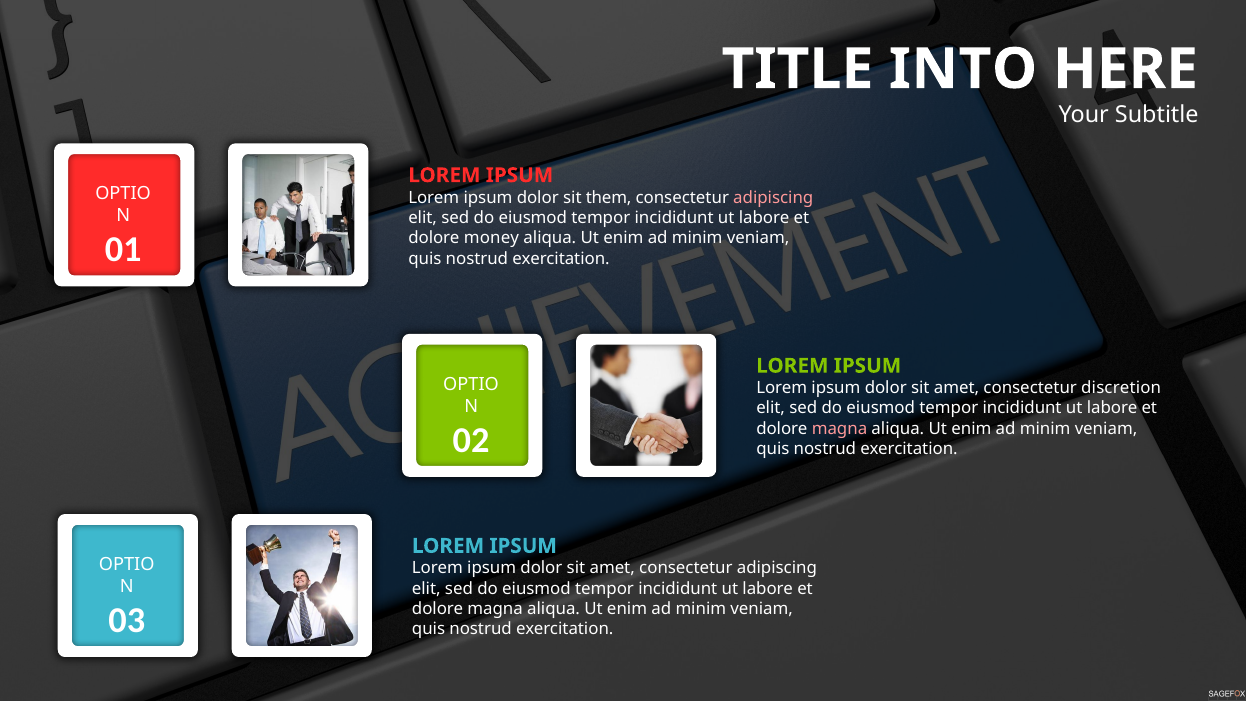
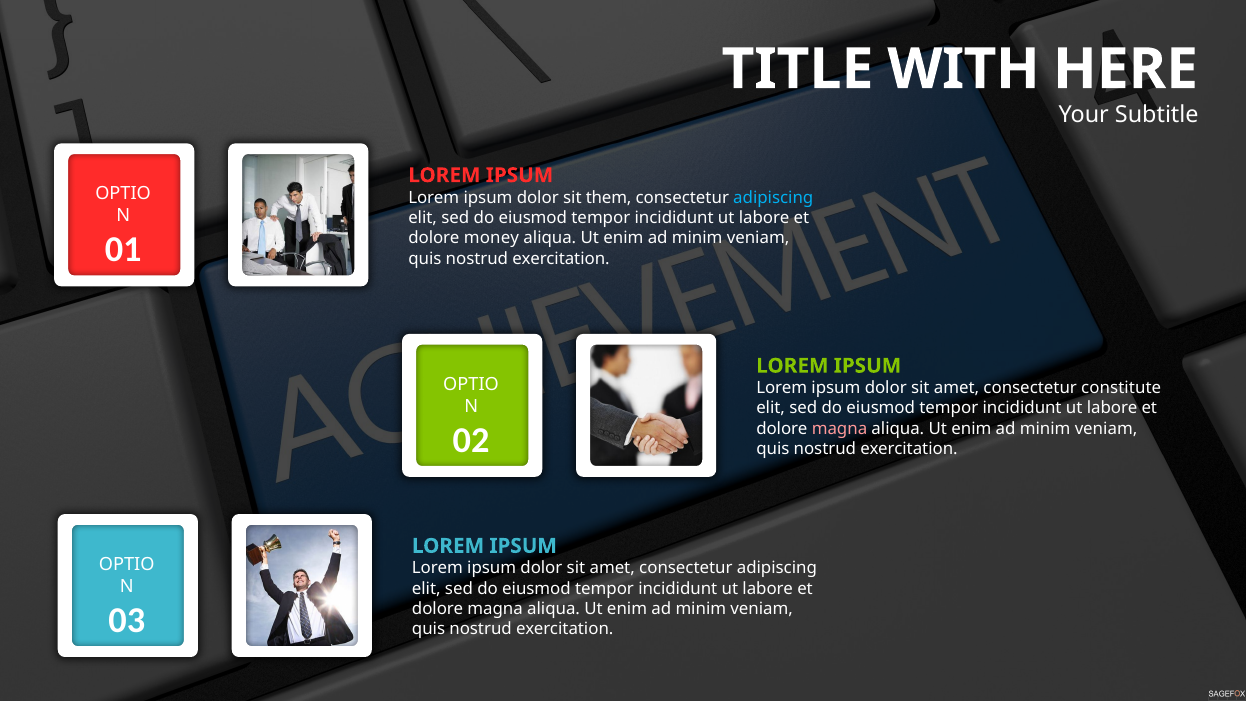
INTO: INTO -> WITH (964, 69)
adipiscing colour: pink -> light blue (773, 198)
discretion: discretion -> constitute (1121, 388)
